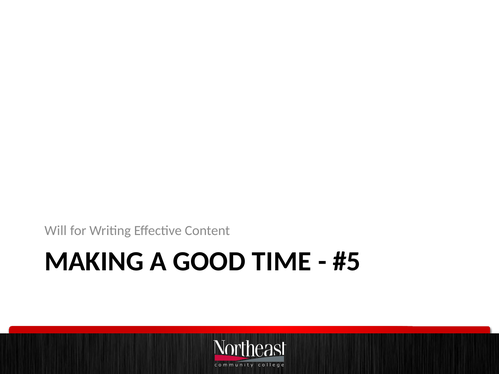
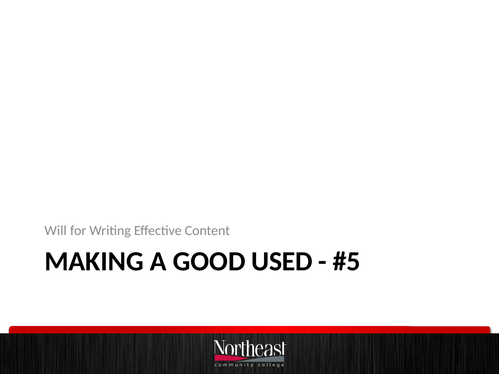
TIME: TIME -> USED (282, 262)
